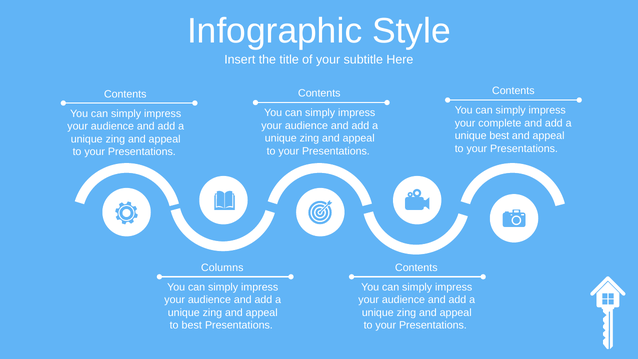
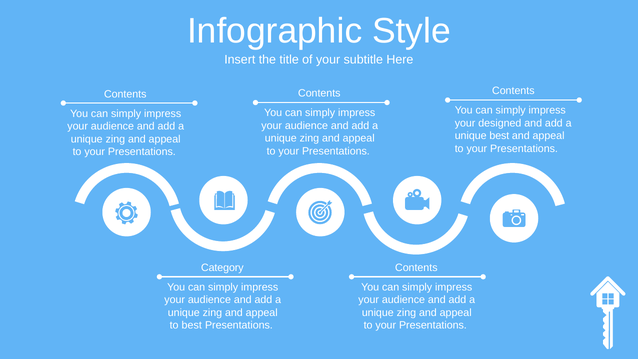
complete: complete -> designed (500, 123)
Columns: Columns -> Category (222, 268)
